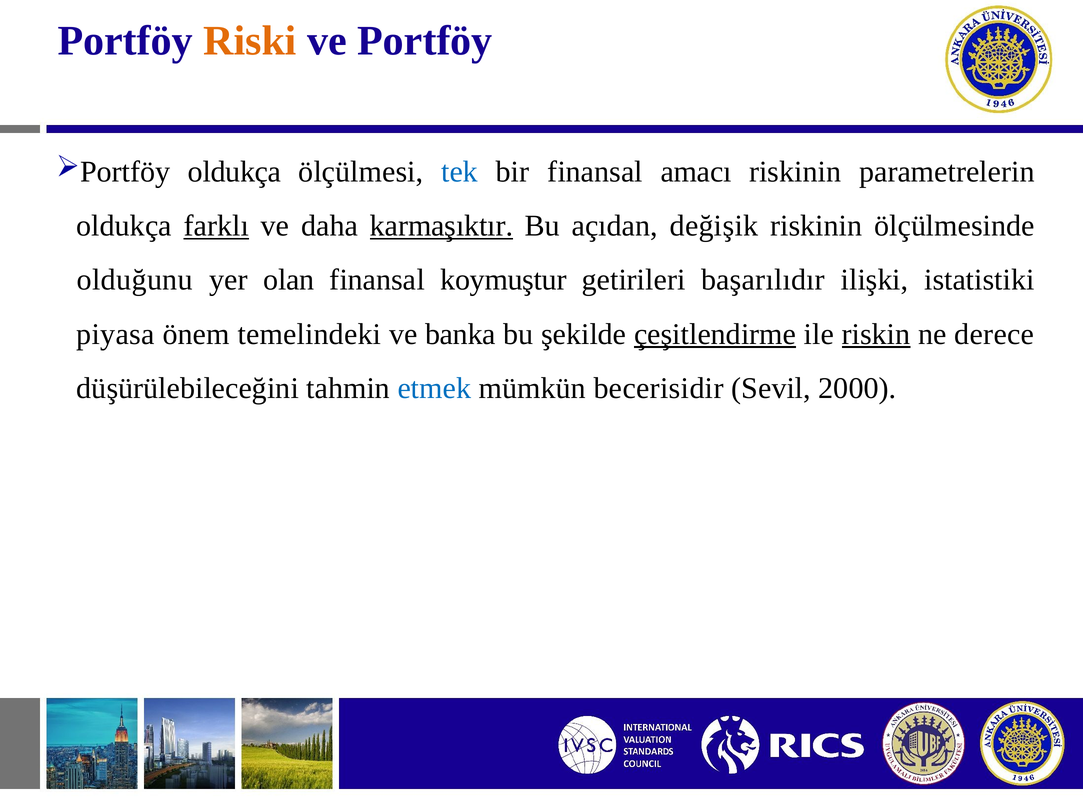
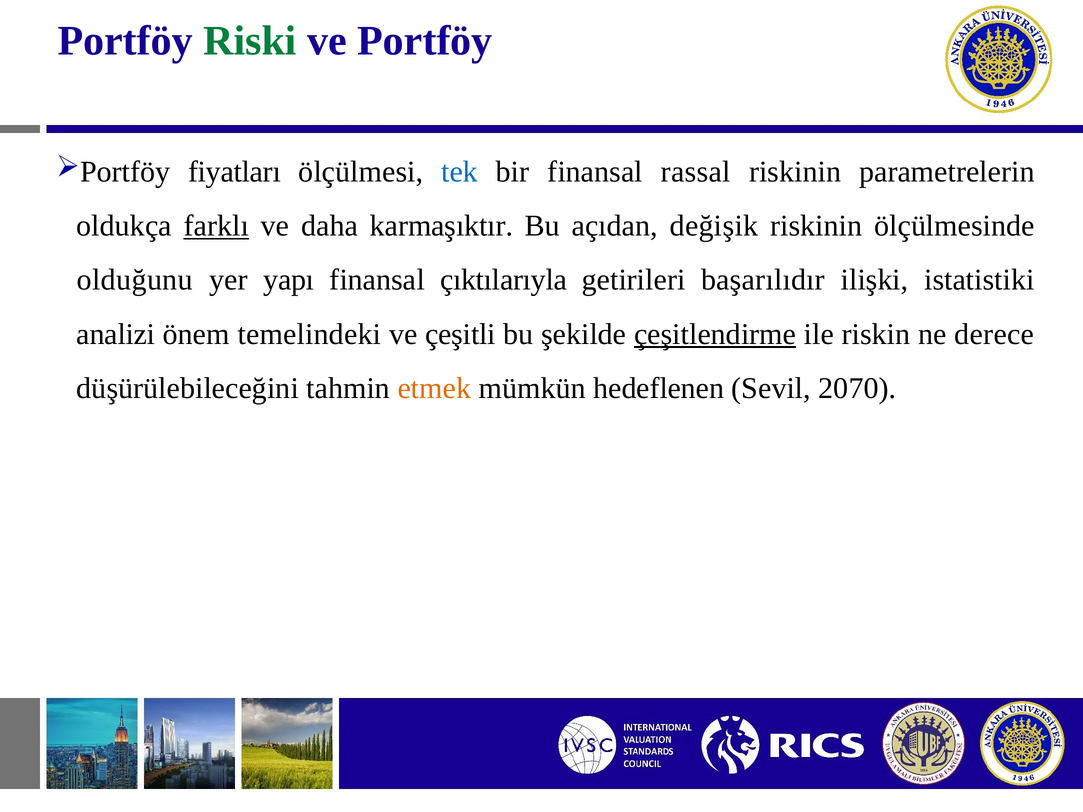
Riski colour: orange -> green (250, 41)
oldukça: oldukça -> fiyatları (235, 172)
amacı: amacı -> rassal (696, 172)
karmaşıktır underline: present -> none (442, 226)
olan: olan -> yapı (289, 280)
koymuştur: koymuştur -> çıktılarıyla (504, 280)
piyasa: piyasa -> analizi (116, 334)
banka: banka -> çeşitli (460, 334)
riskin underline: present -> none (876, 334)
etmek colour: blue -> orange (434, 388)
becerisidir: becerisidir -> hedeflenen (659, 388)
2000: 2000 -> 2070 (857, 388)
